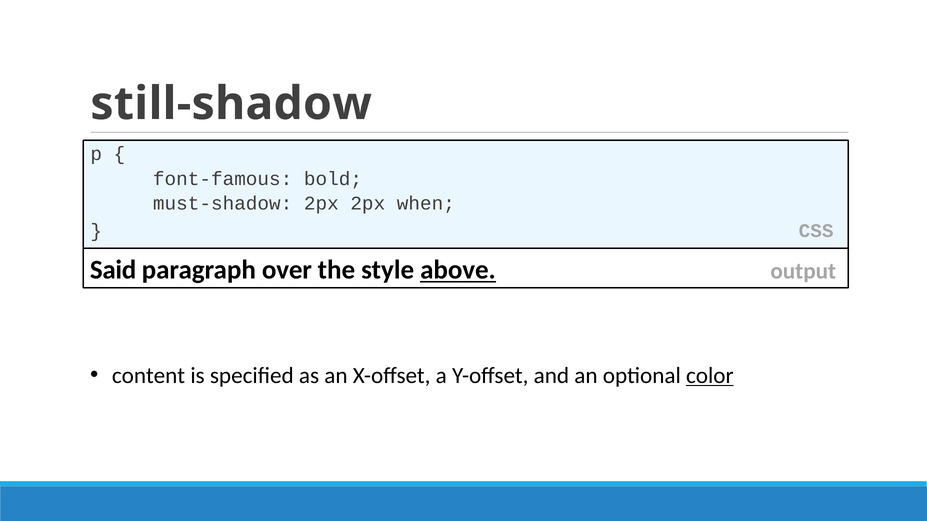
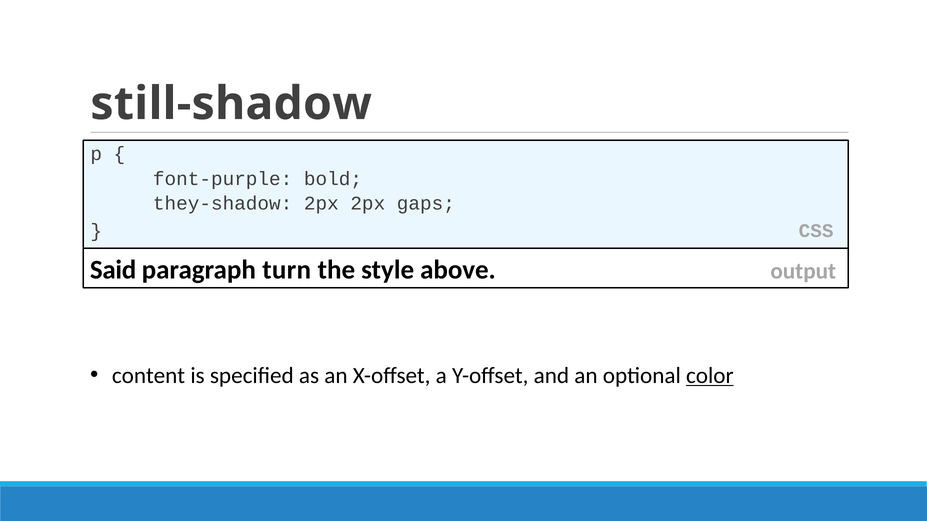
font-famous: font-famous -> font-purple (223, 179)
must-shadow: must-shadow -> they-shadow (223, 204)
when: when -> gaps (426, 204)
over: over -> turn (287, 270)
above underline: present -> none (458, 270)
